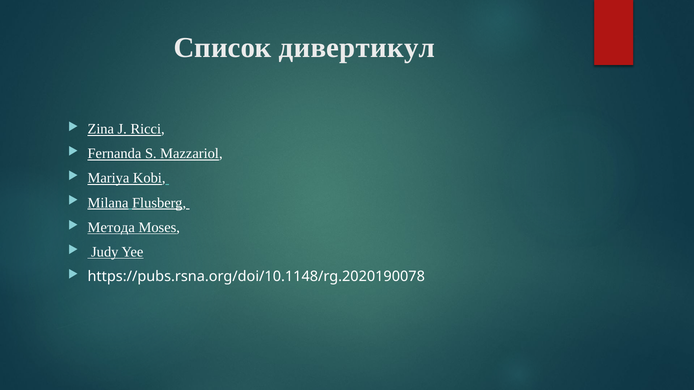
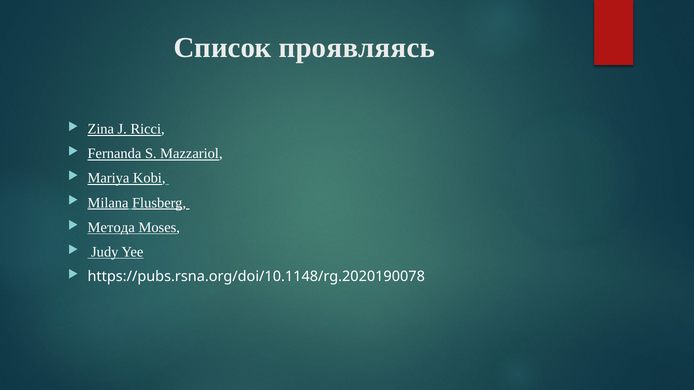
дивертикул: дивертикул -> проявляясь (357, 48)
